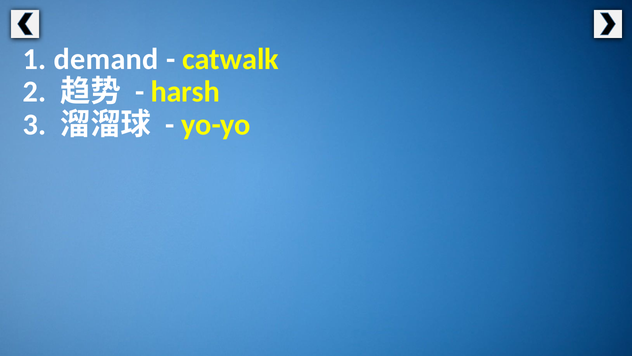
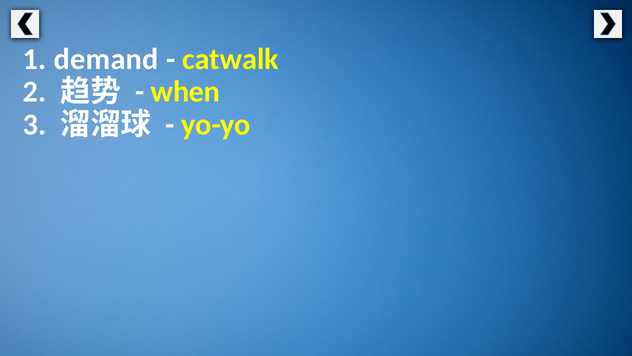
harsh: harsh -> when (185, 92)
